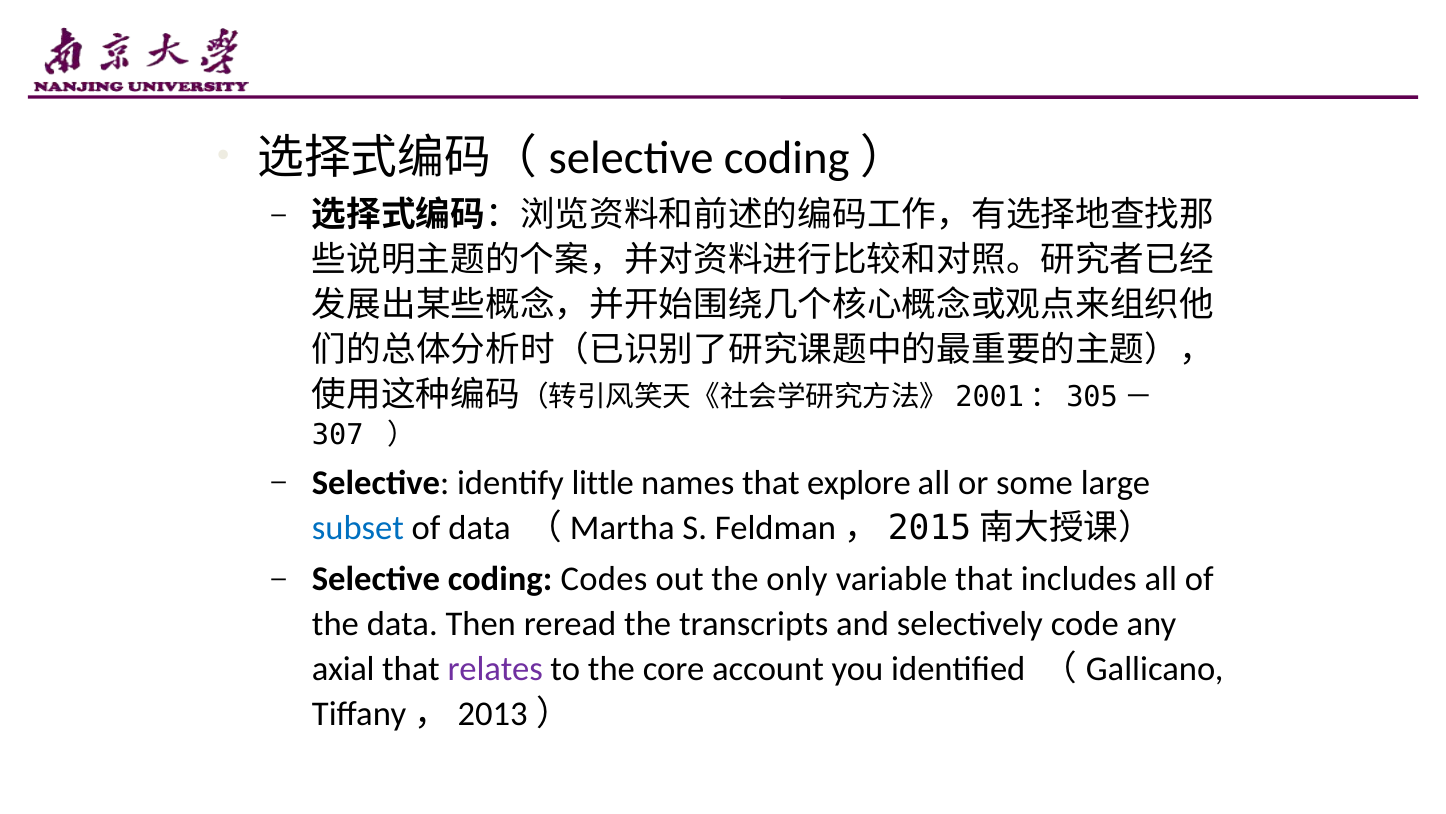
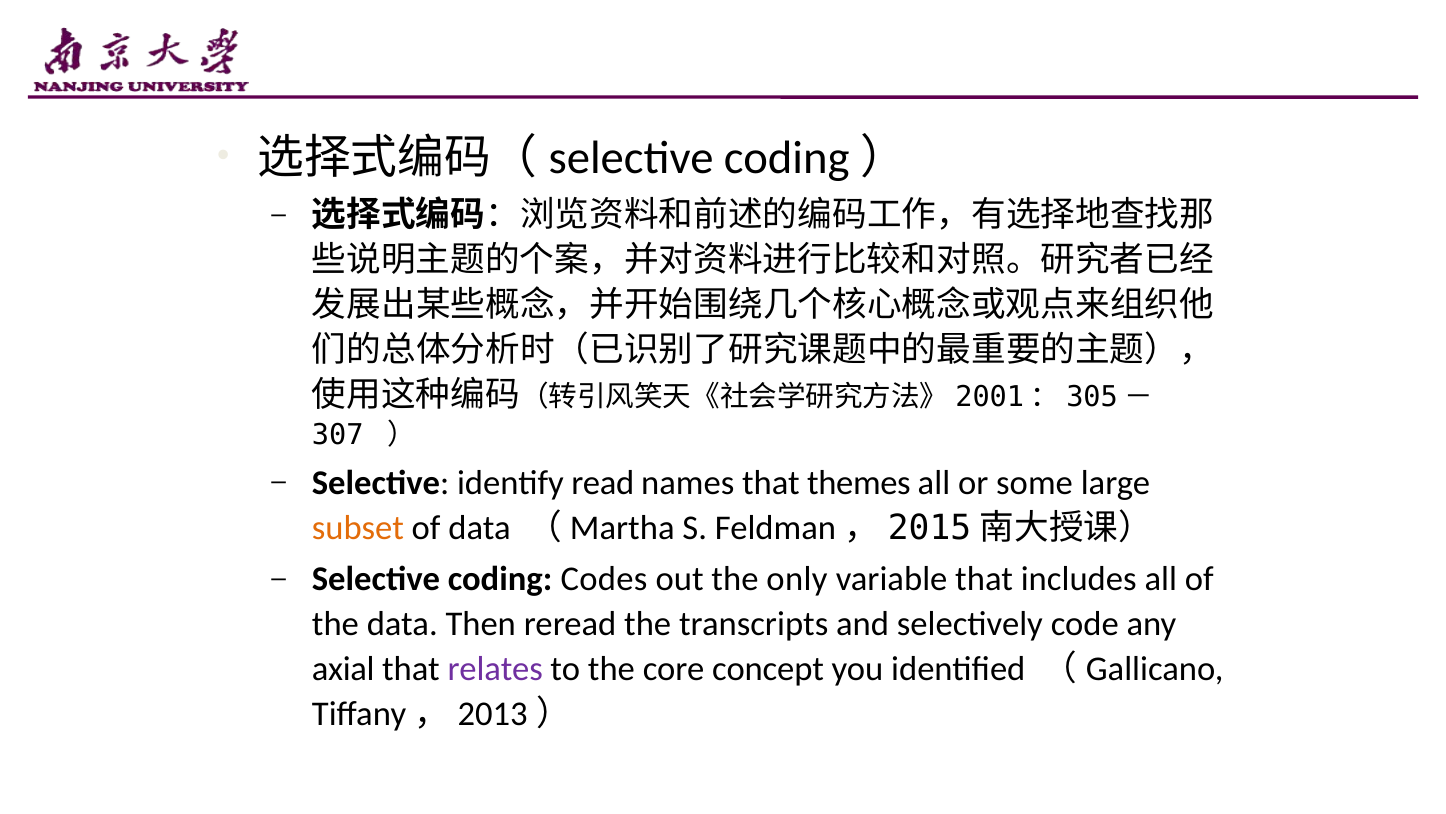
little: little -> read (603, 483)
explore: explore -> themes (859, 483)
subset colour: blue -> orange (358, 528)
account: account -> concept (768, 669)
